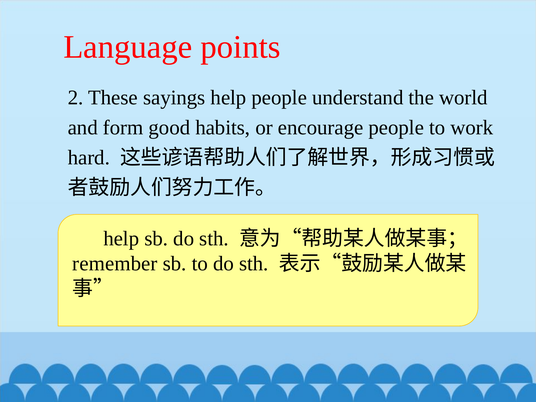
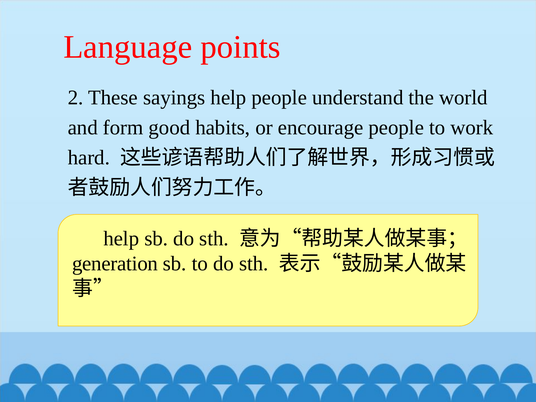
remember: remember -> generation (115, 264)
